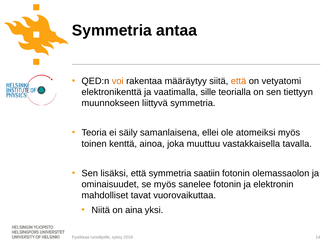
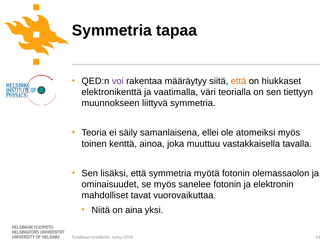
antaa: antaa -> tapaa (177, 30)
voi colour: orange -> purple (118, 81)
vetyatomi: vetyatomi -> hiukkaset (281, 81)
sille: sille -> väri (208, 92)
saatiin: saatiin -> myötä (207, 173)
